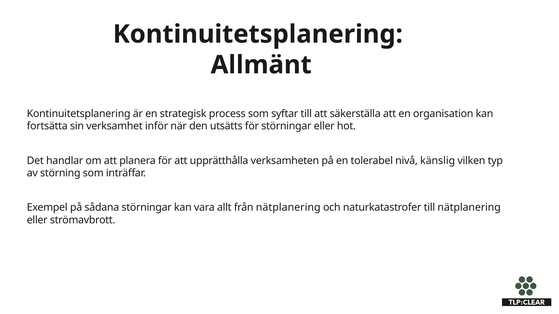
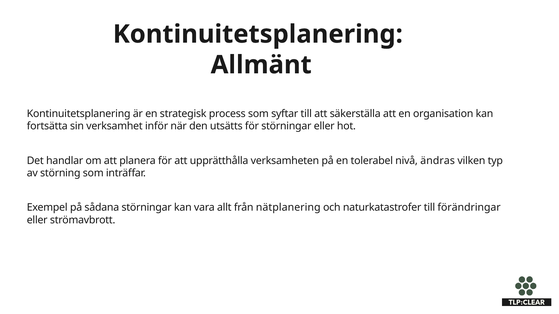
känslig: känslig -> ändras (438, 161)
till nätplanering: nätplanering -> förändringar (469, 208)
